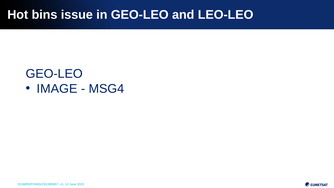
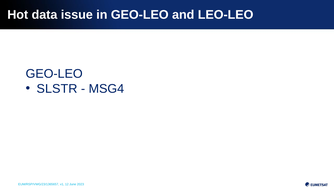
bins: bins -> data (44, 15)
IMAGE: IMAGE -> SLSTR (57, 89)
